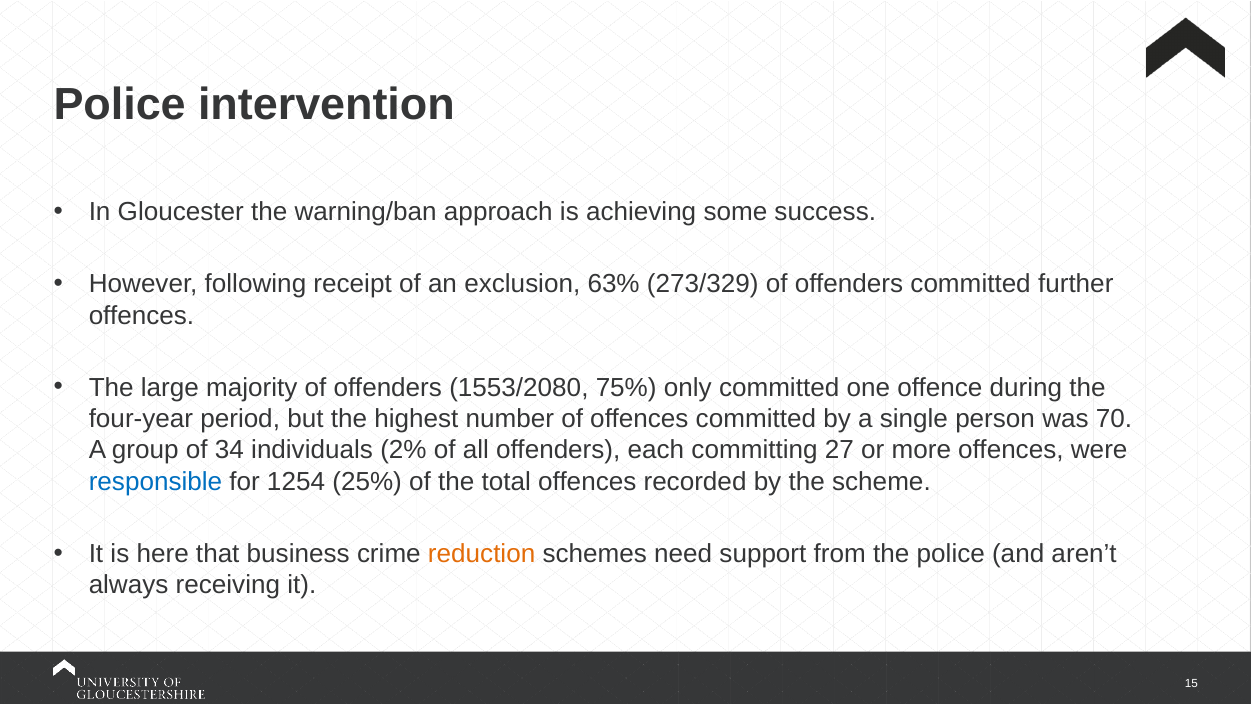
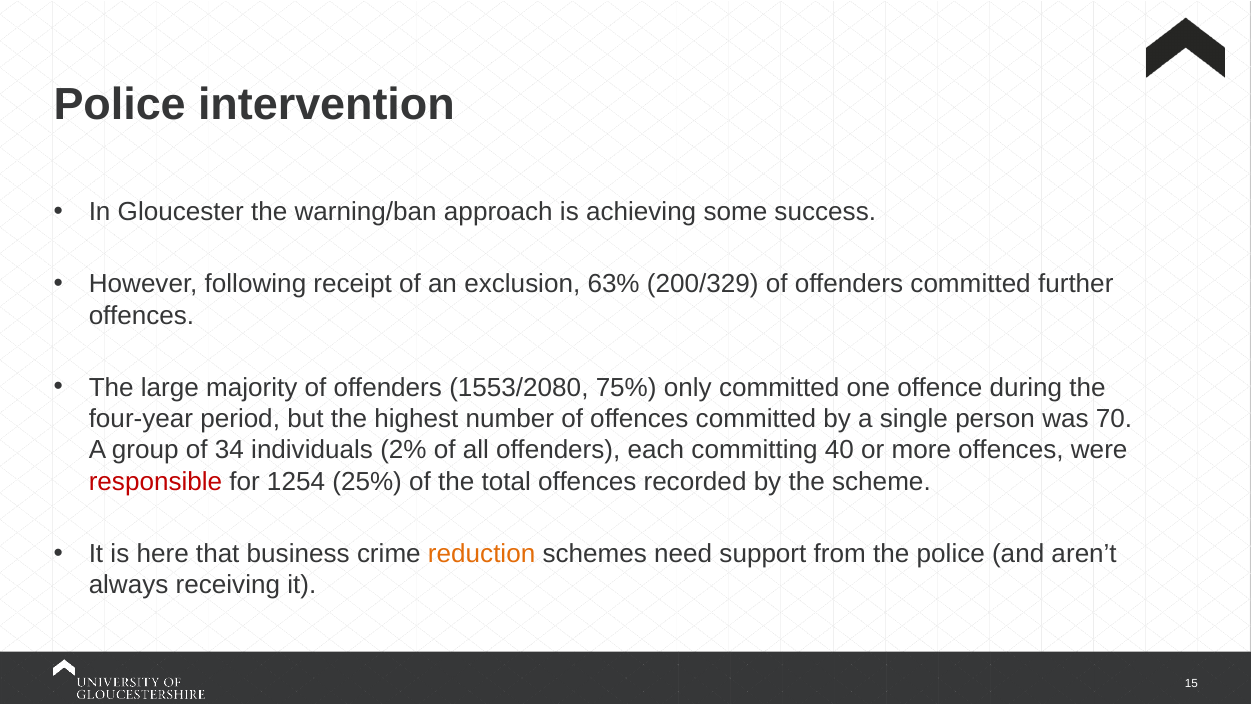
273/329: 273/329 -> 200/329 (703, 284)
27: 27 -> 40 (839, 450)
responsible colour: blue -> red (155, 481)
